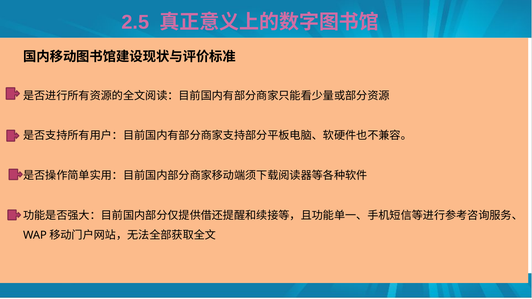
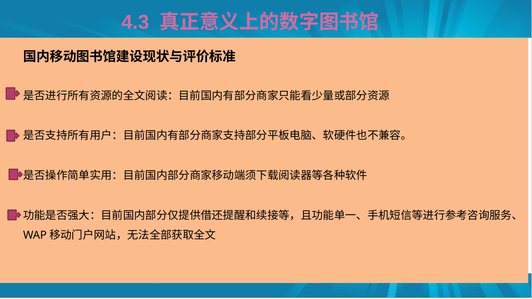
2.5: 2.5 -> 4.3 (135, 22)
